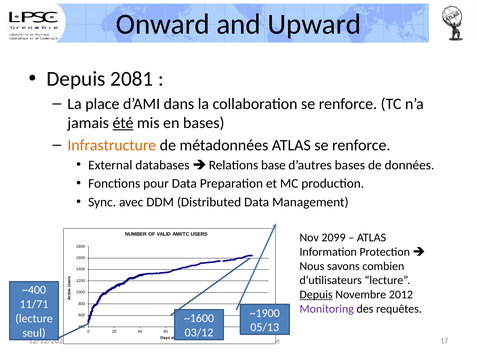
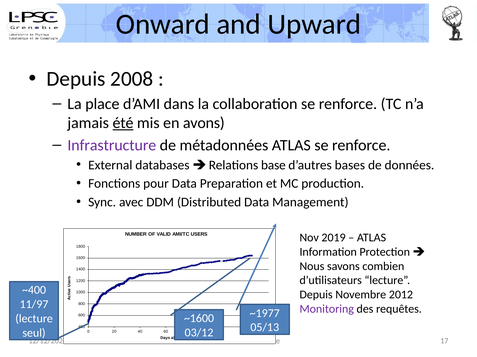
2081: 2081 -> 2008 (132, 79)
en bases: bases -> avons (204, 123)
Infrastructure colour: orange -> purple (112, 145)
2099: 2099 -> 2019 (334, 238)
Depuis underline: present -> none (316, 295)
11/71: 11/71 -> 11/97 (34, 305)
~1900: ~1900 -> ~1977 (265, 314)
